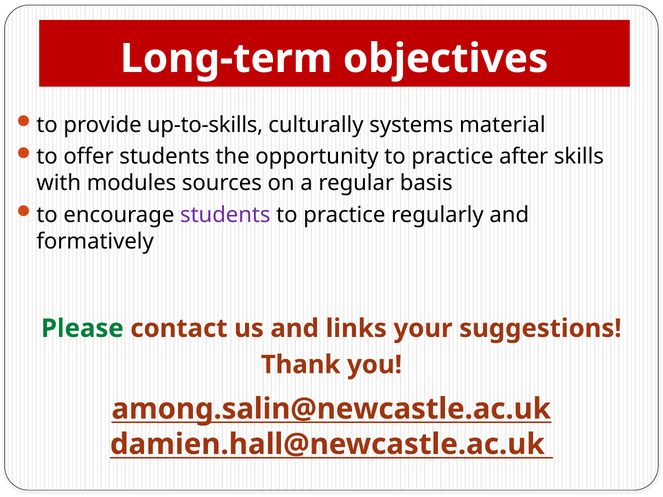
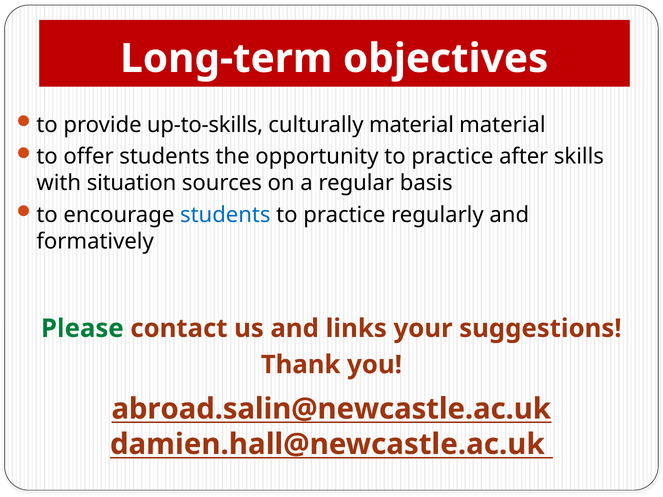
culturally systems: systems -> material (412, 125)
modules: modules -> situation (132, 183)
students colour: purple -> blue (225, 215)
among.salin@newcastle.ac.uk: among.salin@newcastle.ac.uk -> abroad.salin@newcastle.ac.uk (331, 409)
